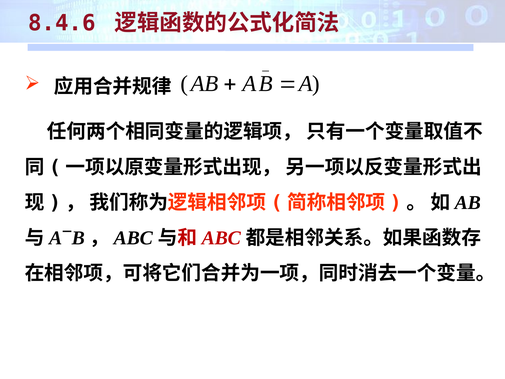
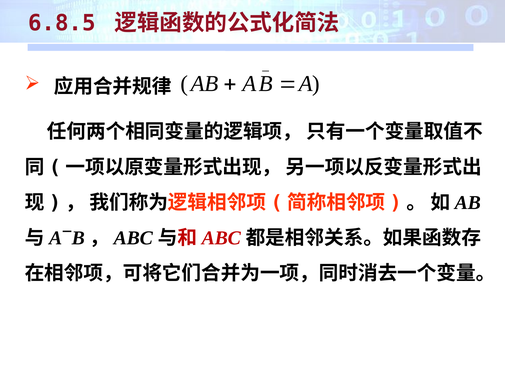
8.4.6: 8.4.6 -> 6.8.5 (62, 23)
